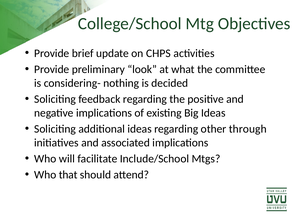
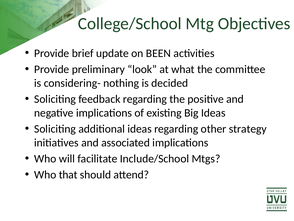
CHPS: CHPS -> BEEN (158, 53)
through: through -> strategy (248, 129)
